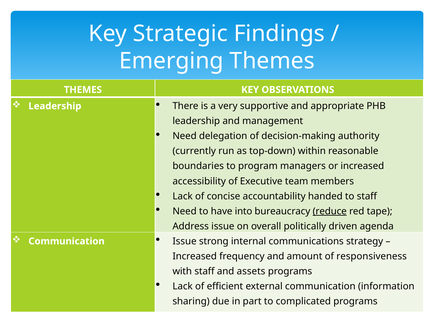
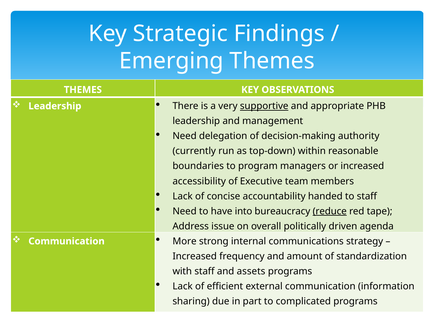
supportive underline: none -> present (264, 106)
Issue: Issue -> More (185, 242)
responsiveness: responsiveness -> standardization (372, 257)
